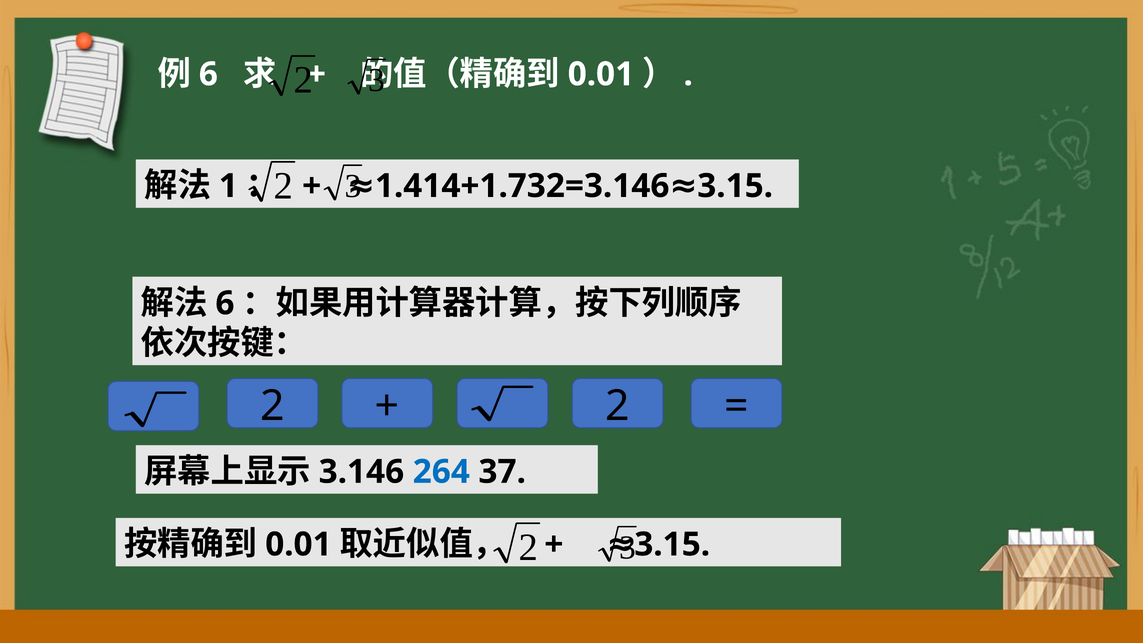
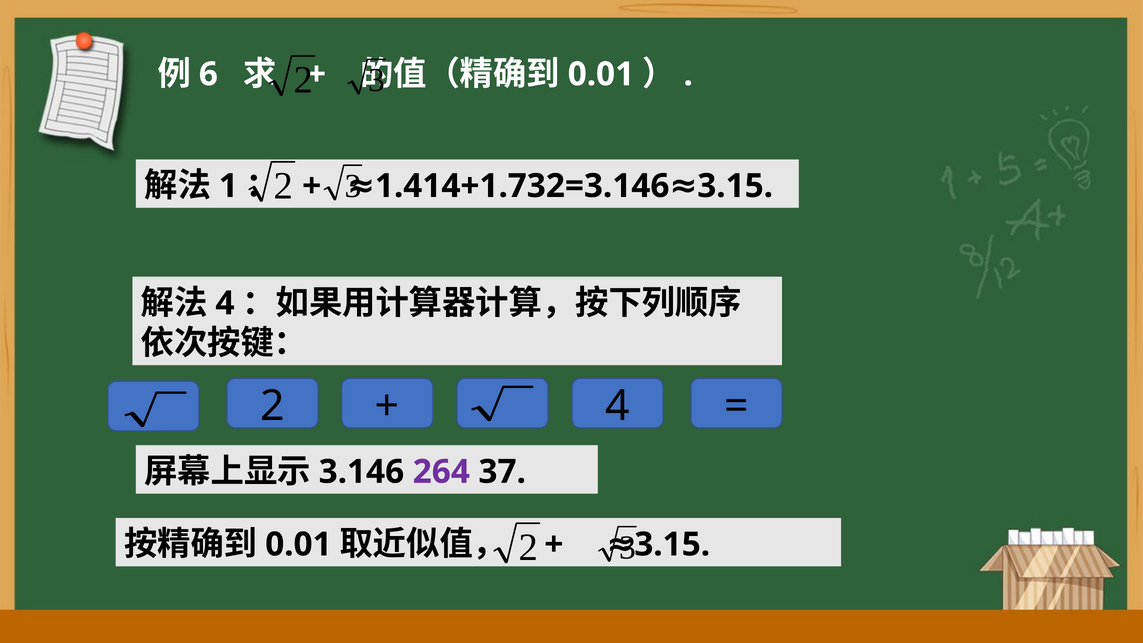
6: 6 -> 4 (225, 303)
2: 2 -> 4 (618, 406)
264 colour: blue -> purple (441, 472)
